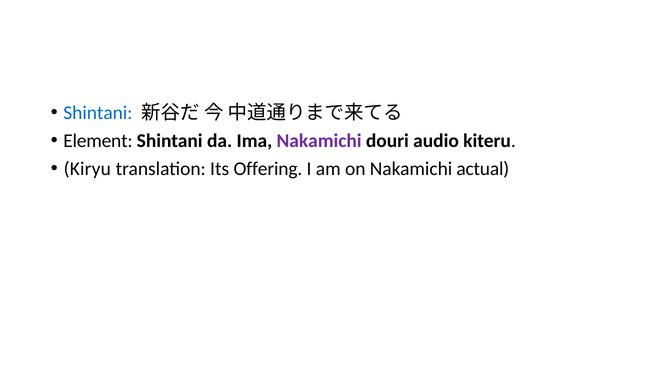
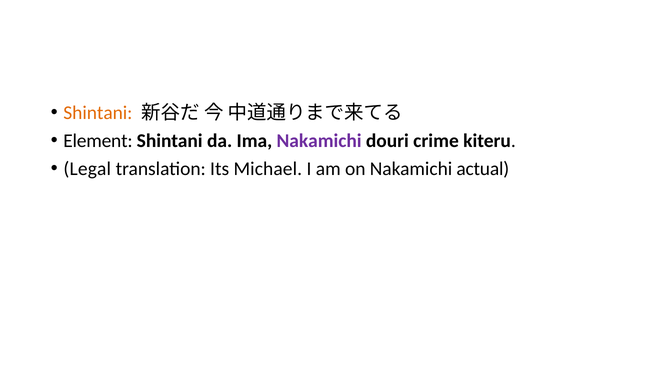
Shintani colour: blue -> orange (98, 113)
audio: audio -> crime (436, 141)
Kiryu: Kiryu -> Legal (87, 169)
Offering: Offering -> Michael (268, 169)
